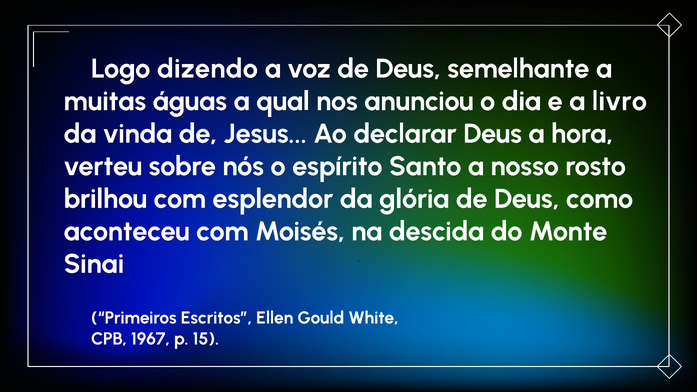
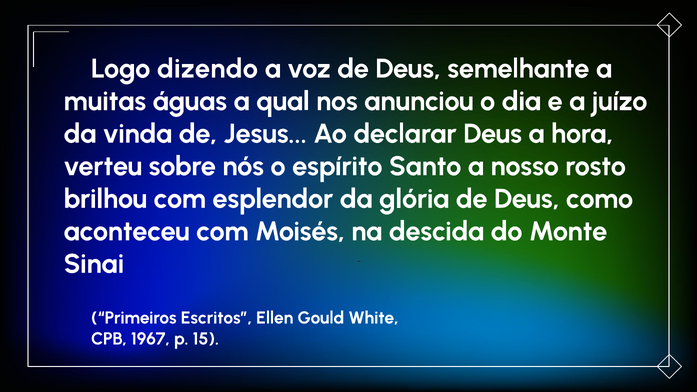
livro: livro -> juízo (620, 101)
